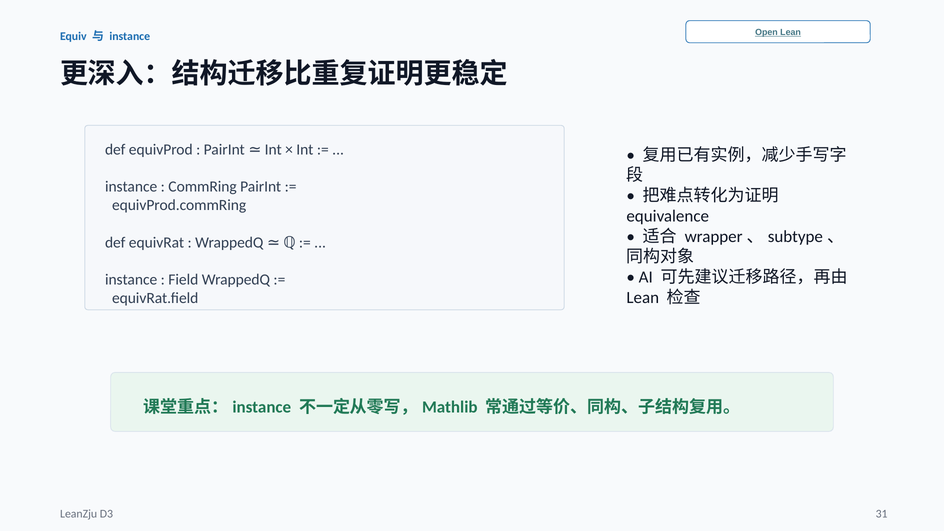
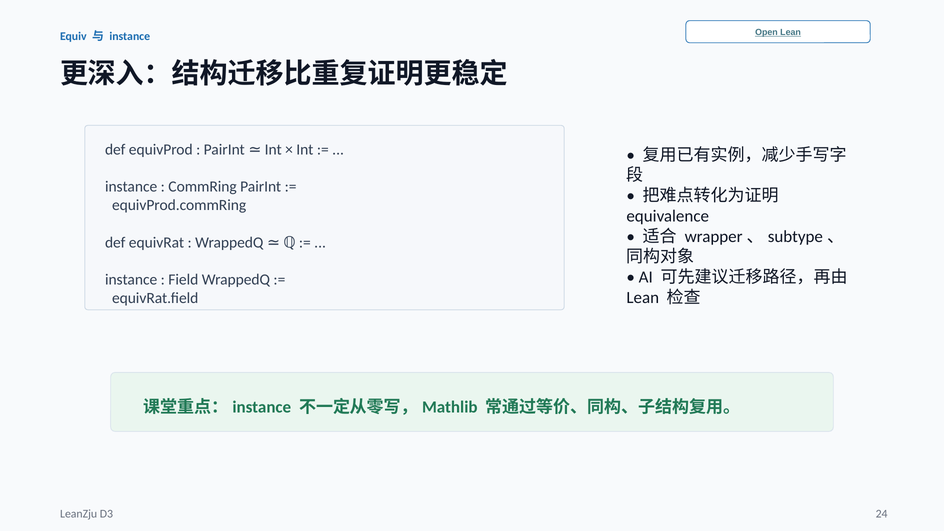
31: 31 -> 24 (882, 514)
